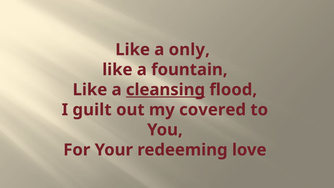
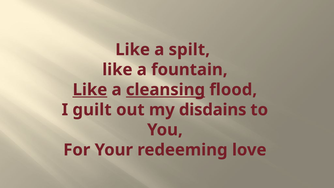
only: only -> spilt (189, 50)
Like underline: none -> present (90, 90)
covered: covered -> disdains (213, 110)
